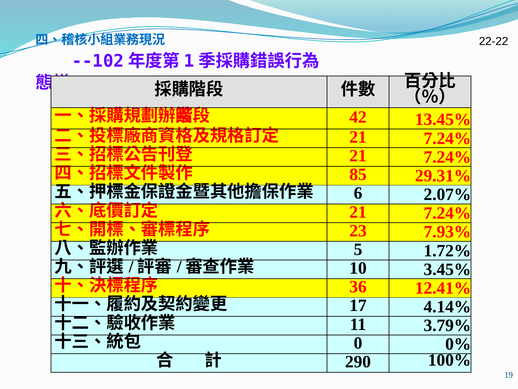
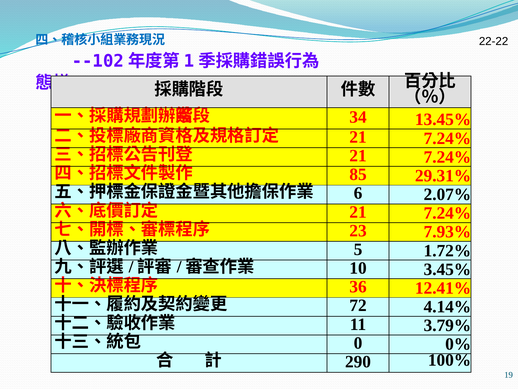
42: 42 -> 34 (358, 117)
17: 17 -> 72 (358, 305)
